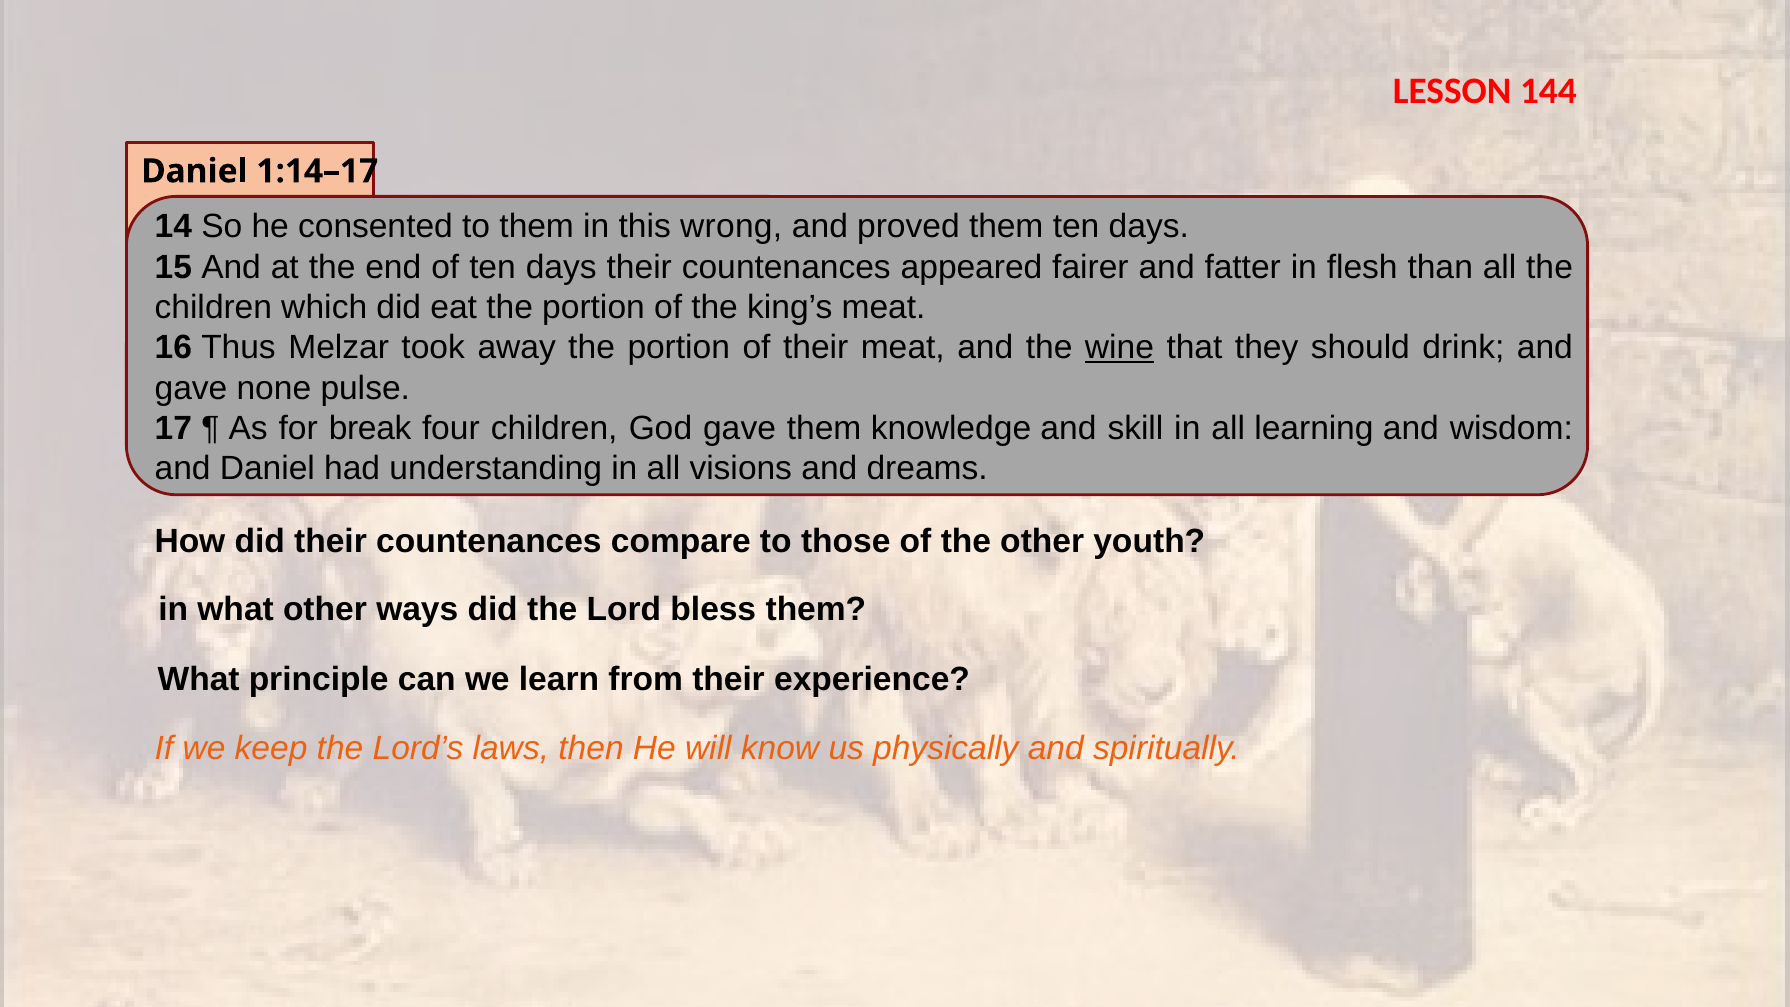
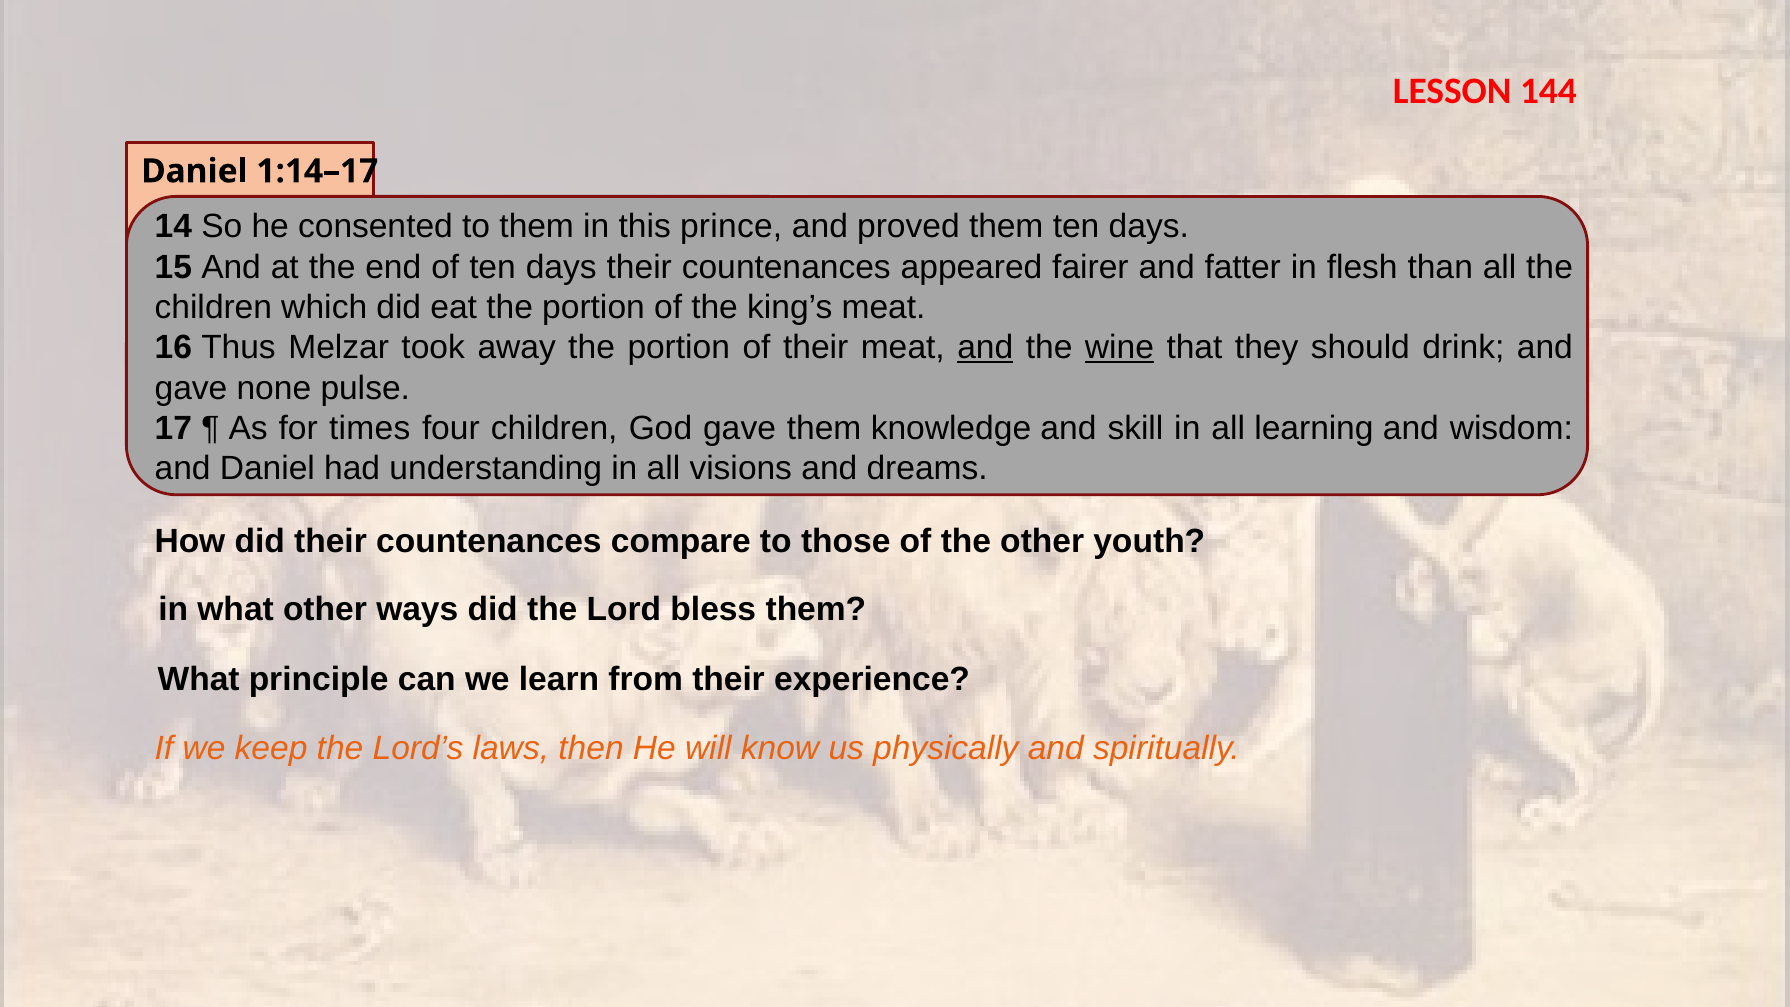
wrong: wrong -> prince (731, 227)
and underline: none -> present (985, 348)
break: break -> times (370, 428)
